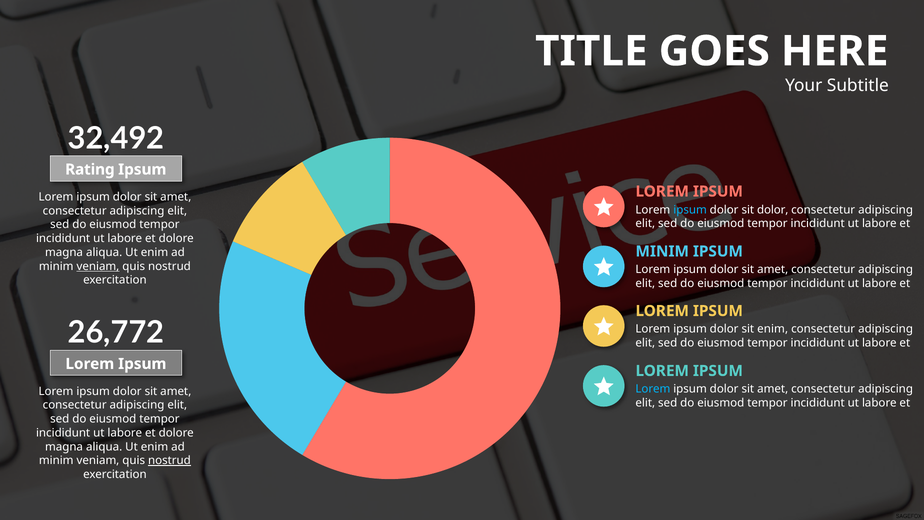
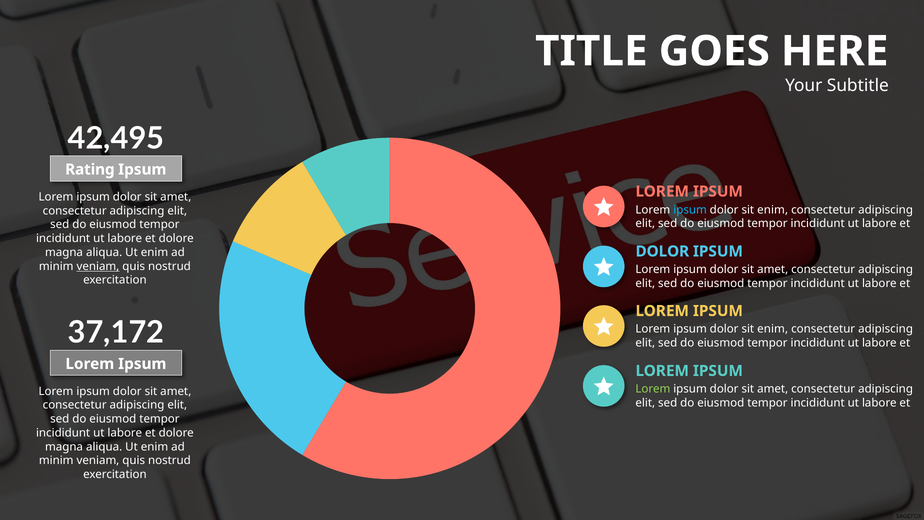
32,492: 32,492 -> 42,495 (116, 138)
dolor: dolor -> enim (773, 210)
MINIM: MINIM -> DOLOR (662, 251)
26,772: 26,772 -> 37,172 (116, 333)
Lorem colour: light blue -> light green (653, 389)
nostrud underline: present -> none (169, 460)
